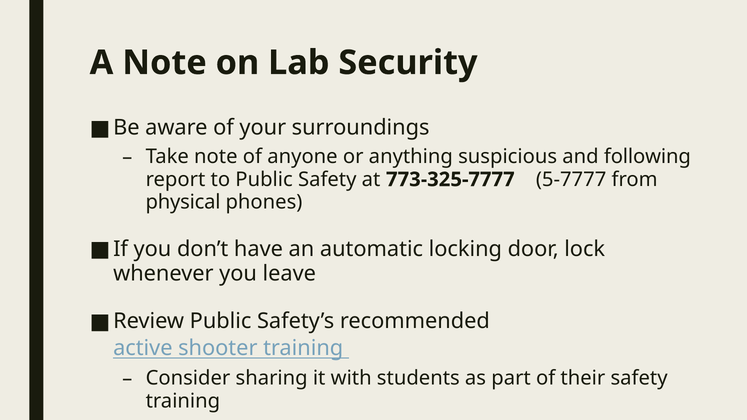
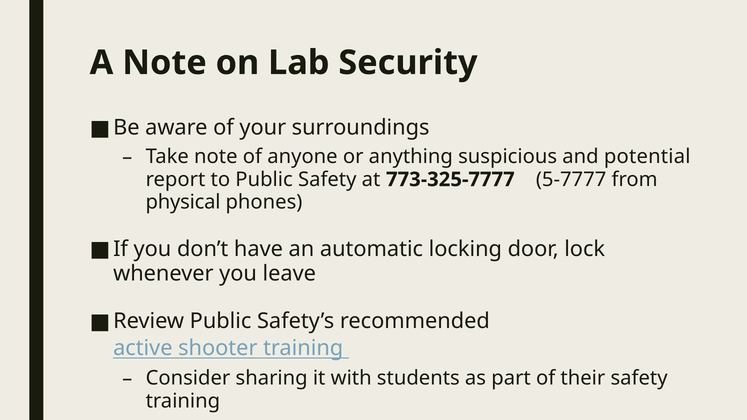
following: following -> potential (647, 157)
